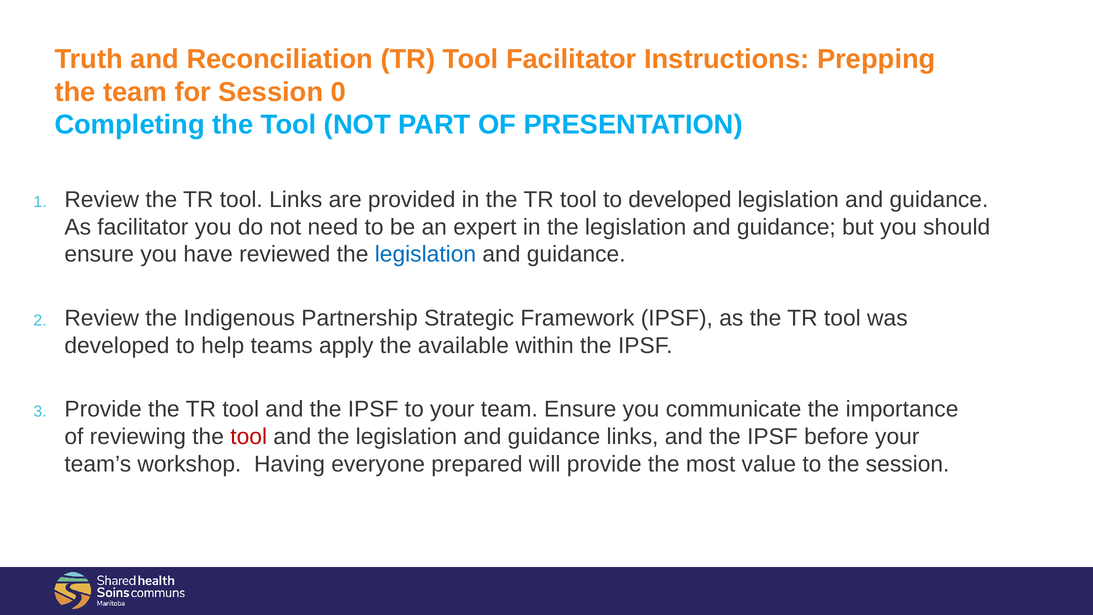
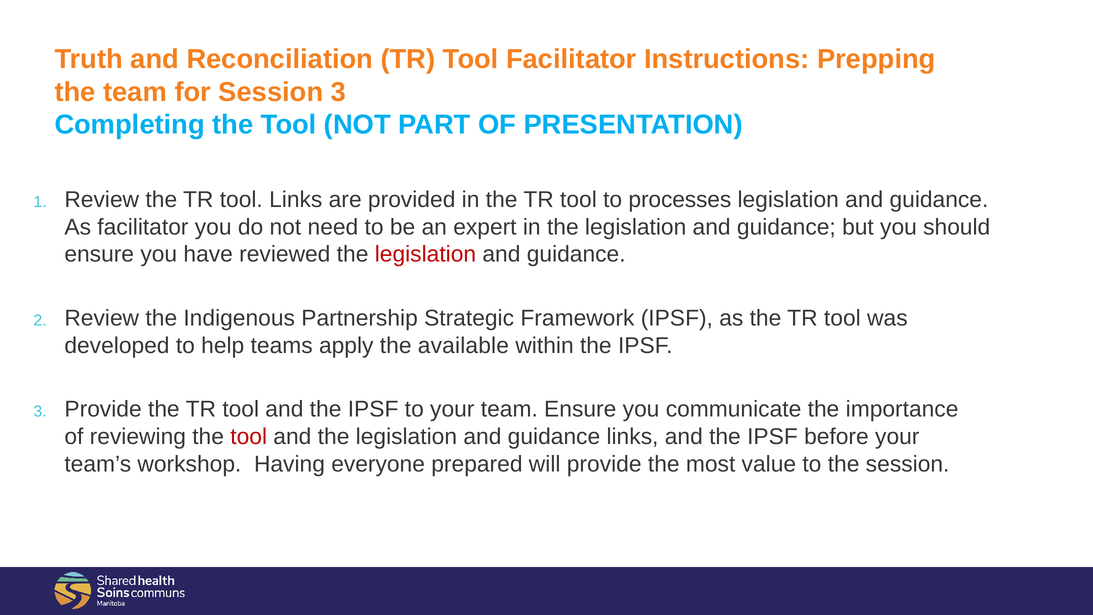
Session 0: 0 -> 3 (338, 92)
to developed: developed -> processes (680, 200)
legislation colour: blue -> red (425, 254)
